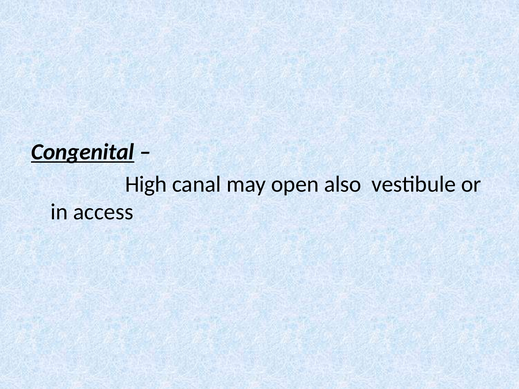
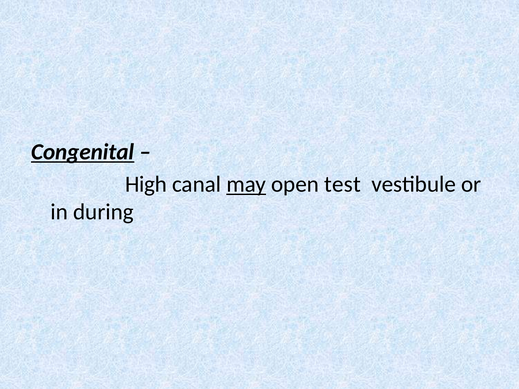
may underline: none -> present (246, 184)
also: also -> test (343, 184)
access: access -> during (103, 212)
